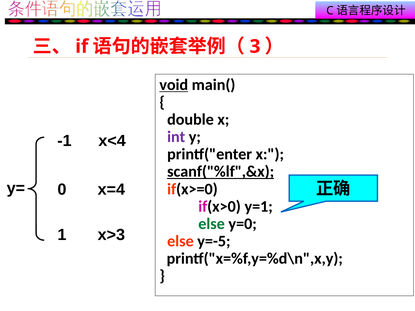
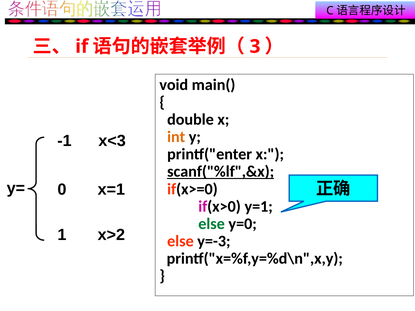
void underline: present -> none (174, 85)
int colour: purple -> orange (176, 137)
x<4: x<4 -> x<3 (112, 141)
x=4: x=4 -> x=1 (111, 190)
x>3: x>3 -> x>2 (111, 235)
y=-5: y=-5 -> y=-3 (214, 241)
